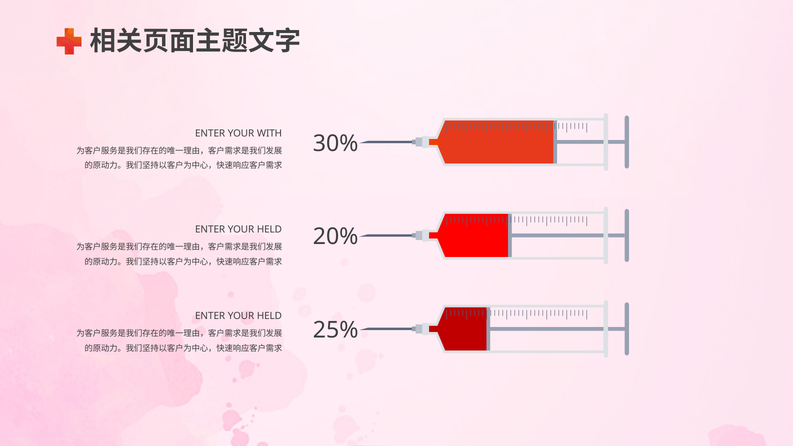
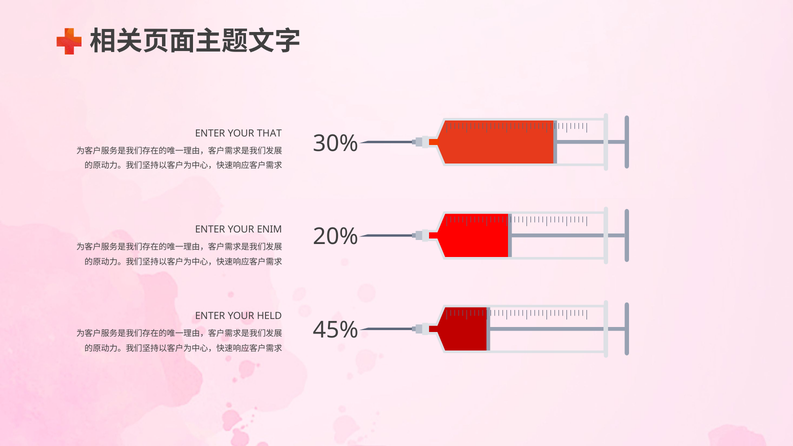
WITH: WITH -> THAT (269, 134)
HELD: HELD -> ENIM (269, 230)
25%: 25% -> 45% (336, 330)
